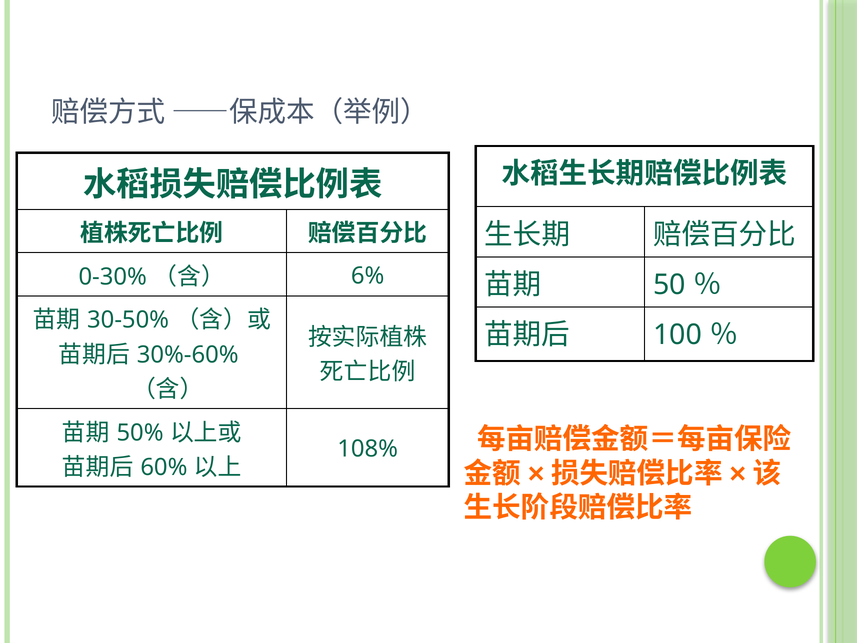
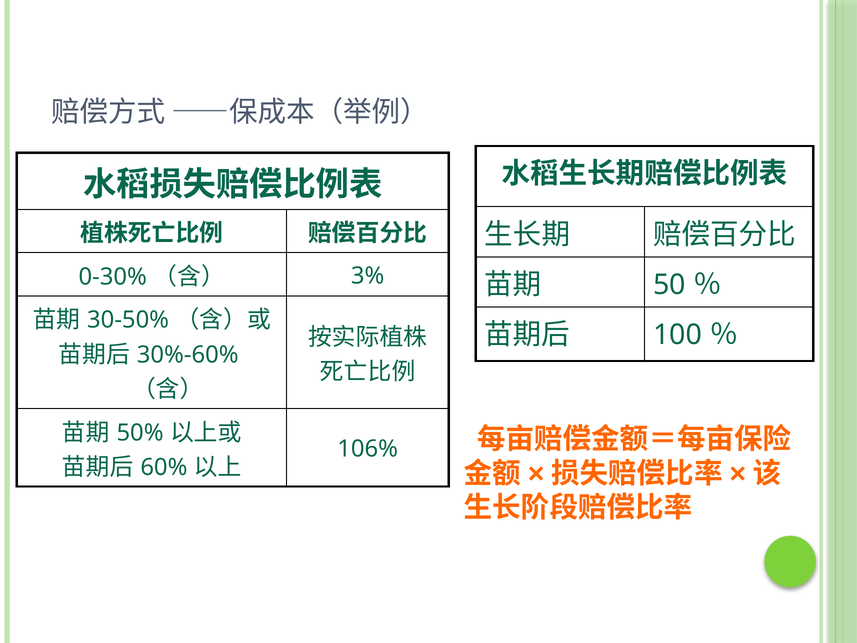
6%: 6% -> 3% (368, 276)
108%: 108% -> 106% (368, 449)
